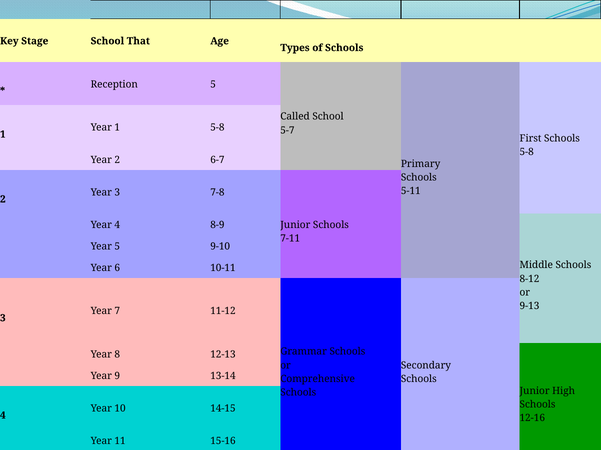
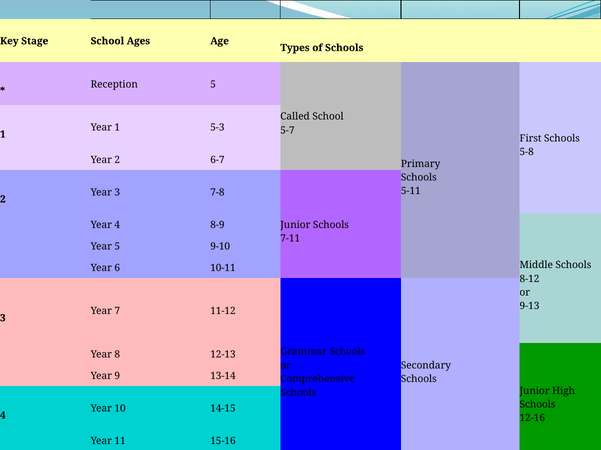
That: That -> Ages (138, 41)
1 5-8: 5-8 -> 5-3 (217, 128)
